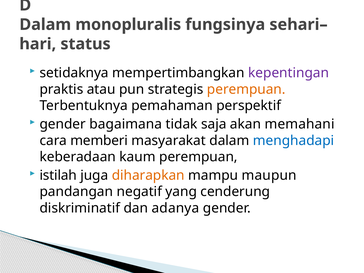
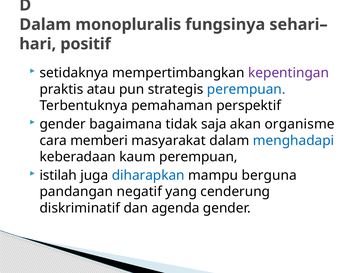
status: status -> positif (86, 44)
perempuan colour: orange -> blue (246, 89)
memahani: memahani -> organisme (300, 124)
diharapkan colour: orange -> blue (148, 175)
maupun: maupun -> berguna (269, 175)
adanya: adanya -> agenda (176, 208)
